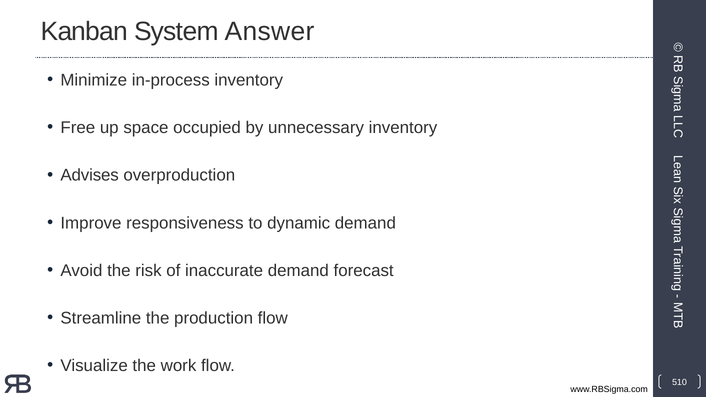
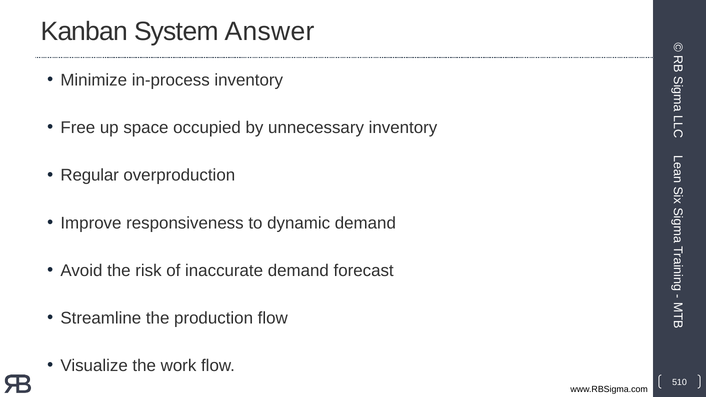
Advises: Advises -> Regular (90, 175)
